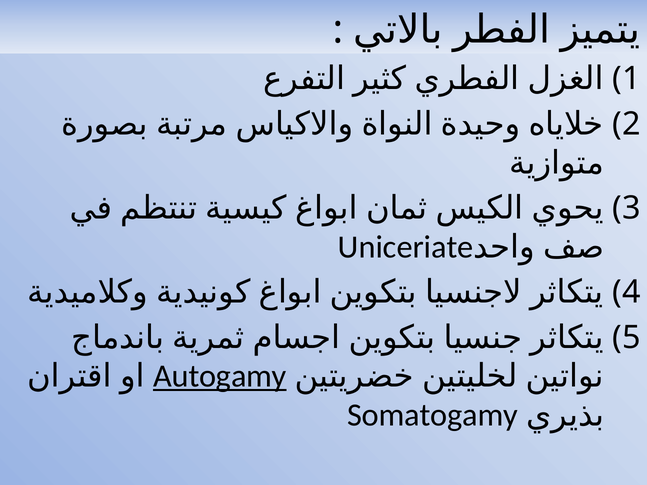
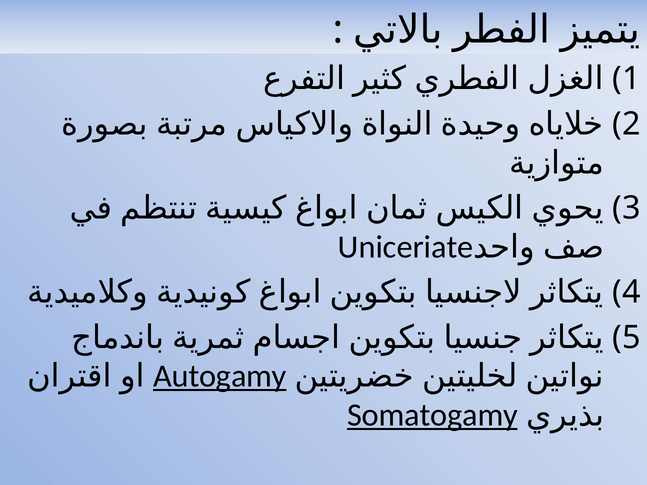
Somatogamy underline: none -> present (432, 415)
